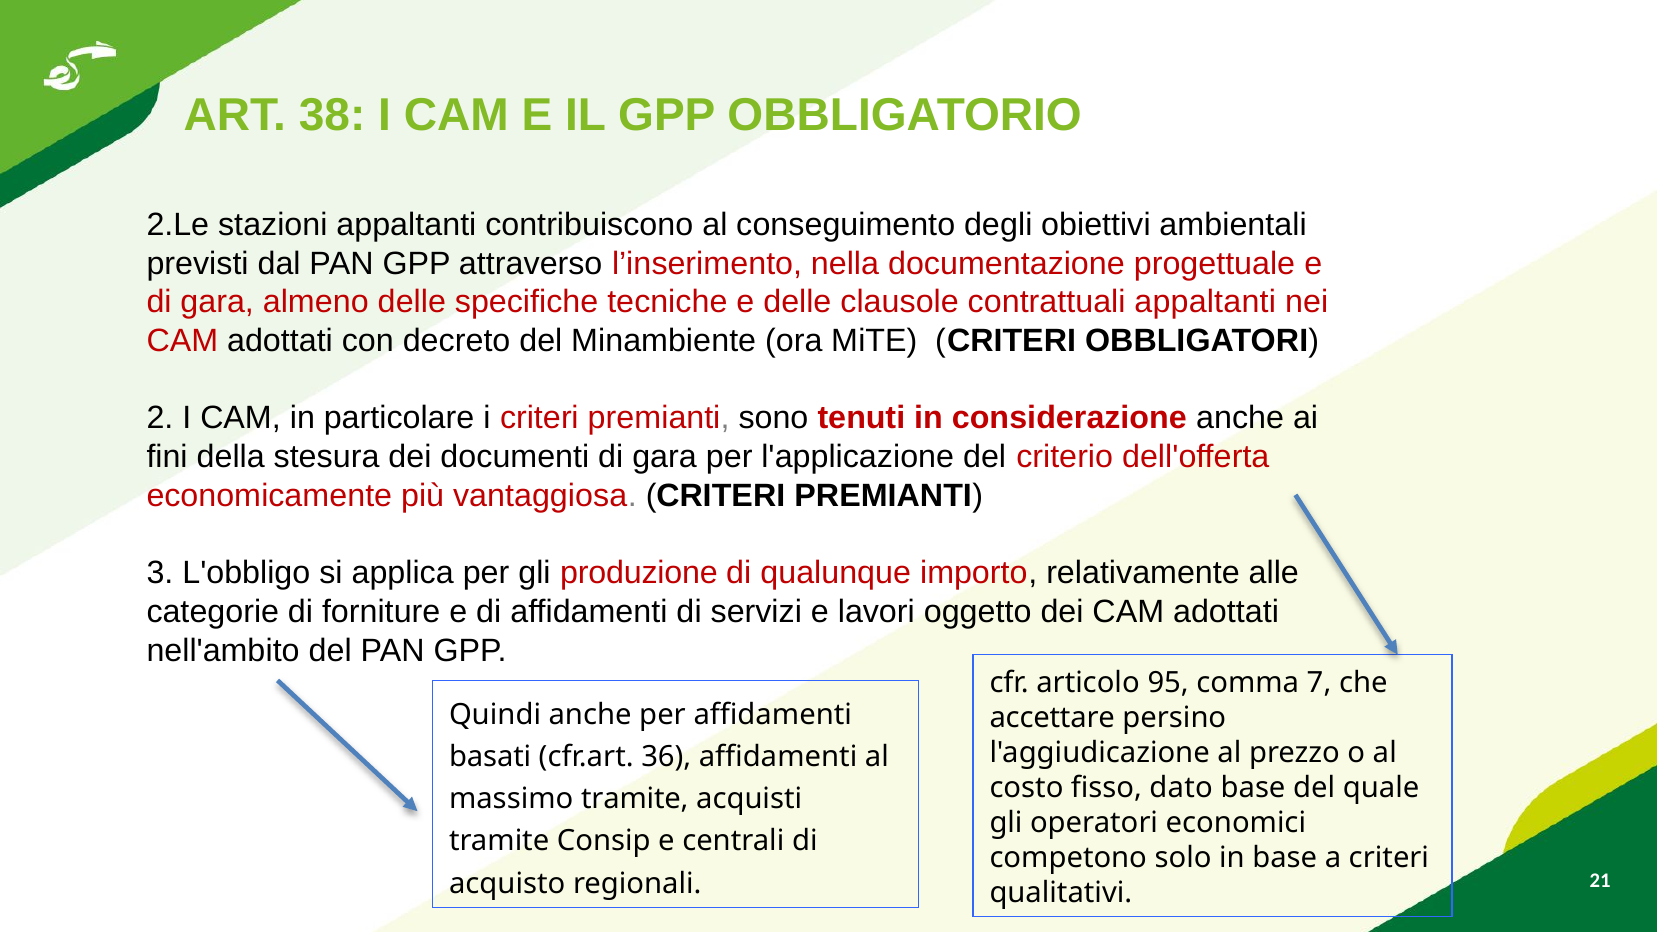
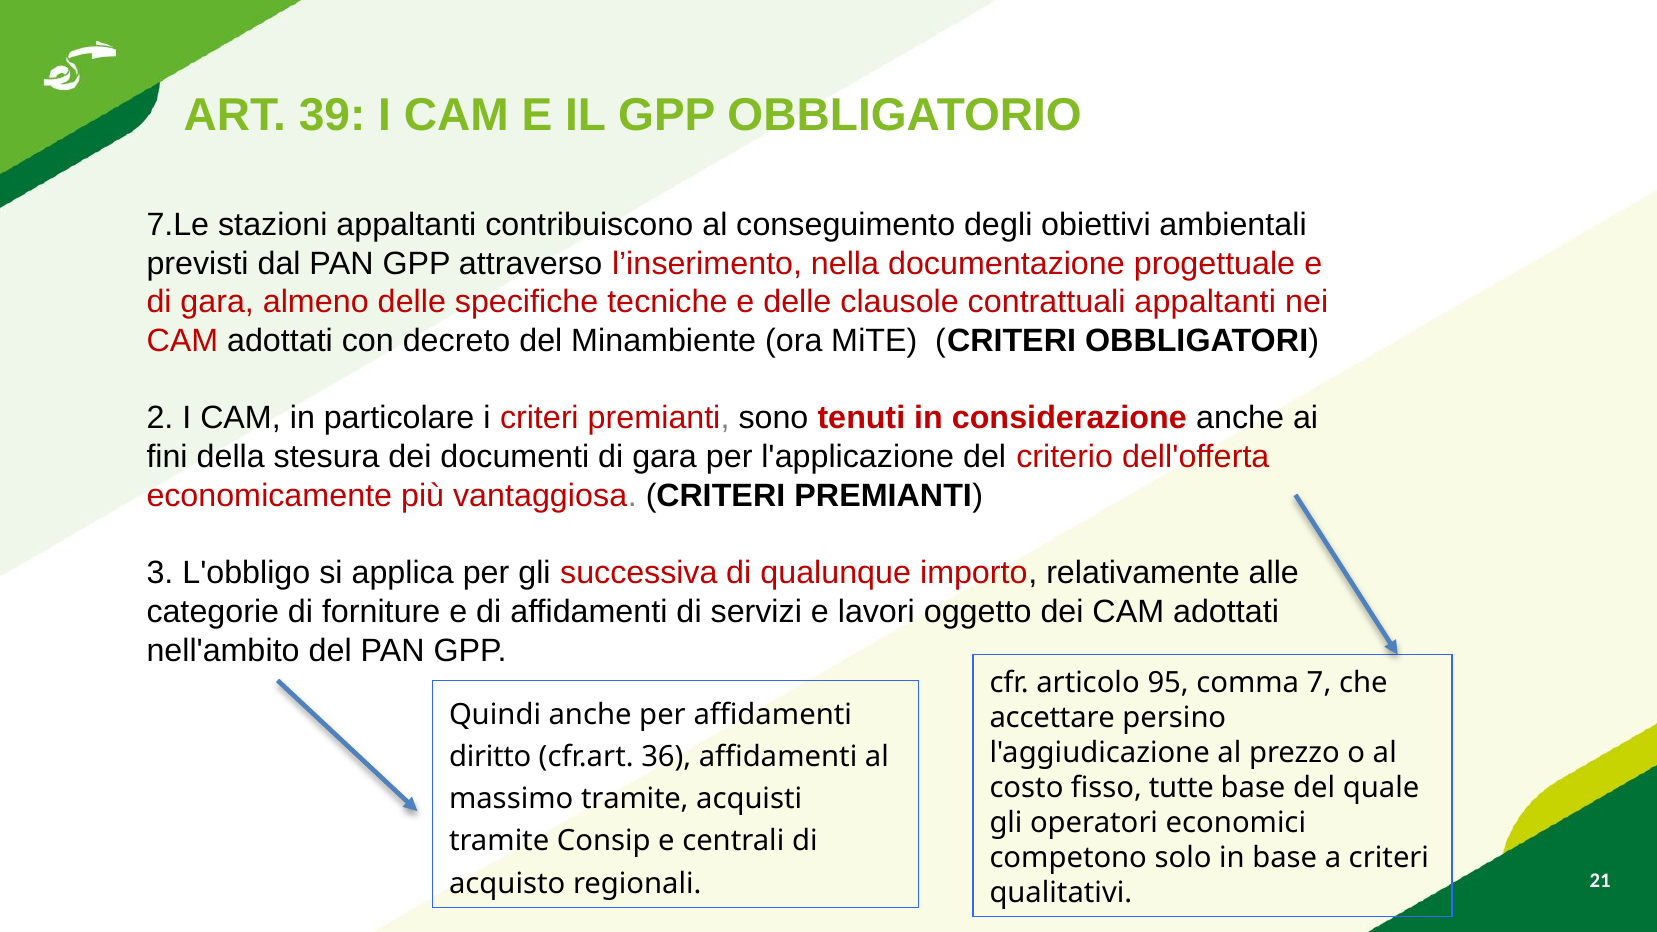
38: 38 -> 39 (332, 116)
2.Le: 2.Le -> 7.Le (178, 225)
produzione: produzione -> successiva (639, 573)
basati: basati -> diritto (490, 757)
dato: dato -> tutte (1181, 788)
